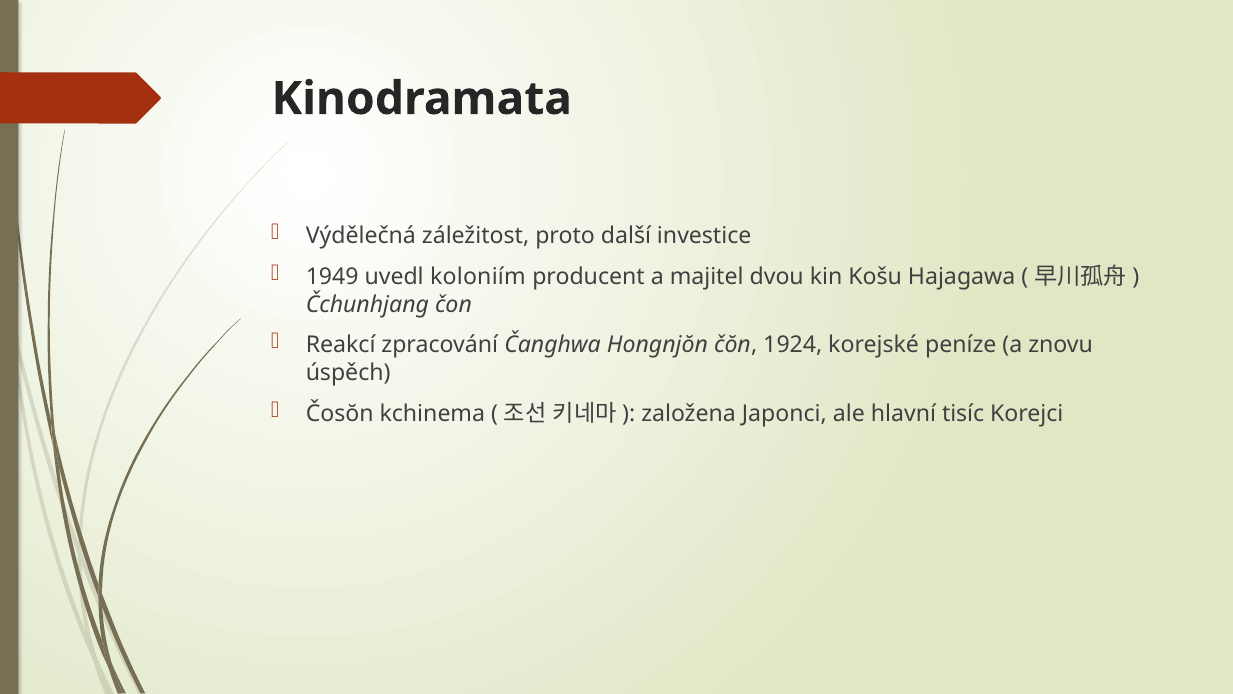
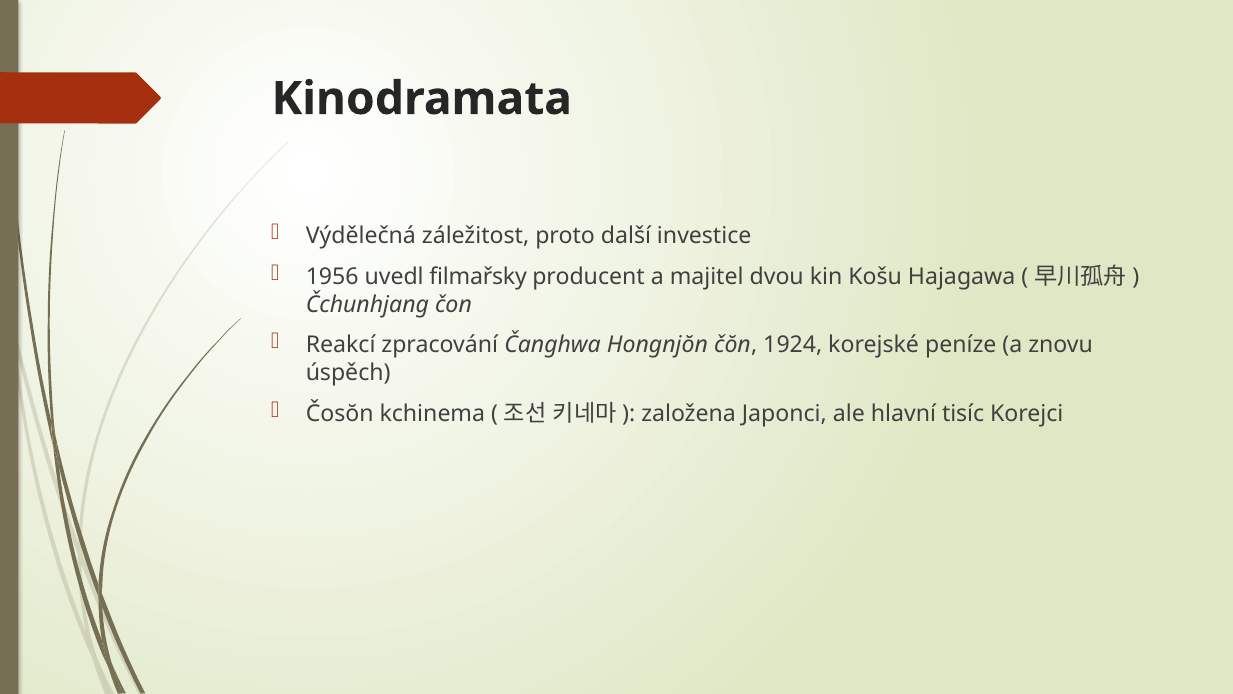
1949: 1949 -> 1956 (332, 276)
koloniím: koloniím -> filmařsky (478, 276)
